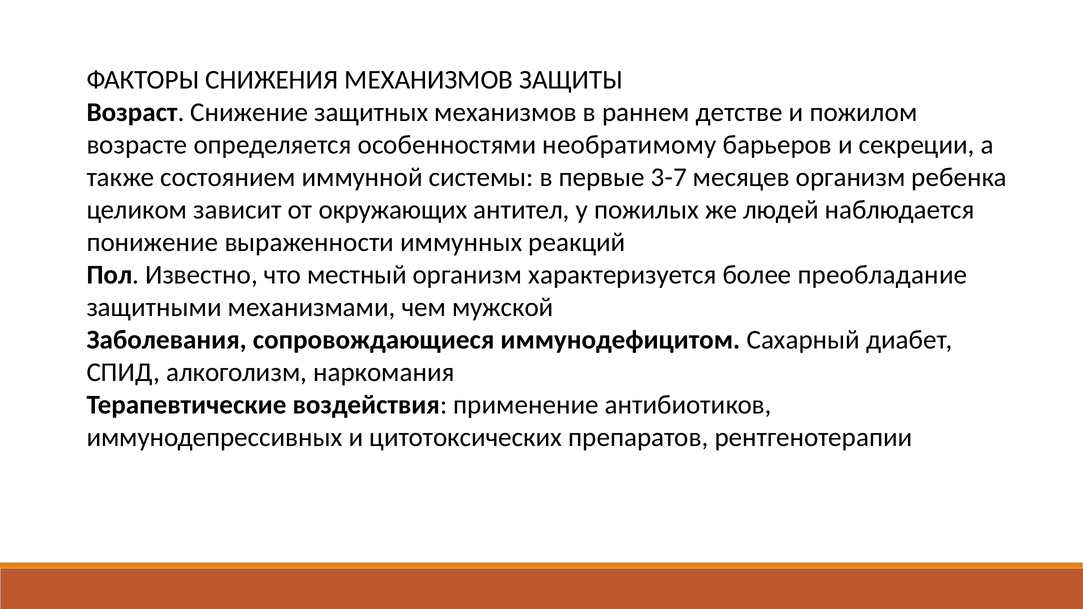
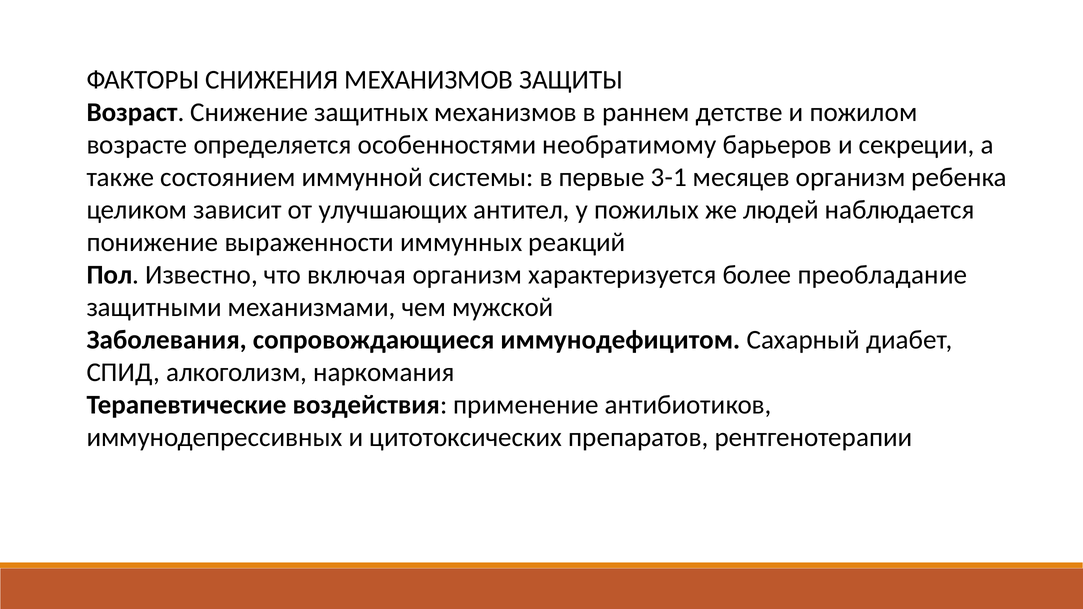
3-7: 3-7 -> 3-1 (669, 177)
окружающих: окружающих -> улучшающих (393, 210)
местный: местный -> включая (357, 275)
